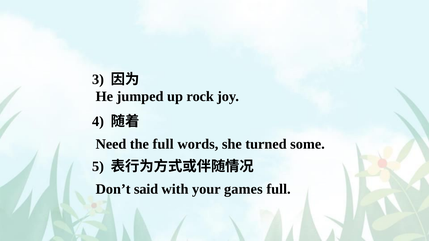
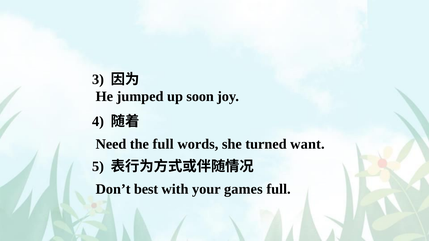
rock: rock -> soon (200, 97)
some: some -> want (307, 144)
said: said -> best (146, 189)
